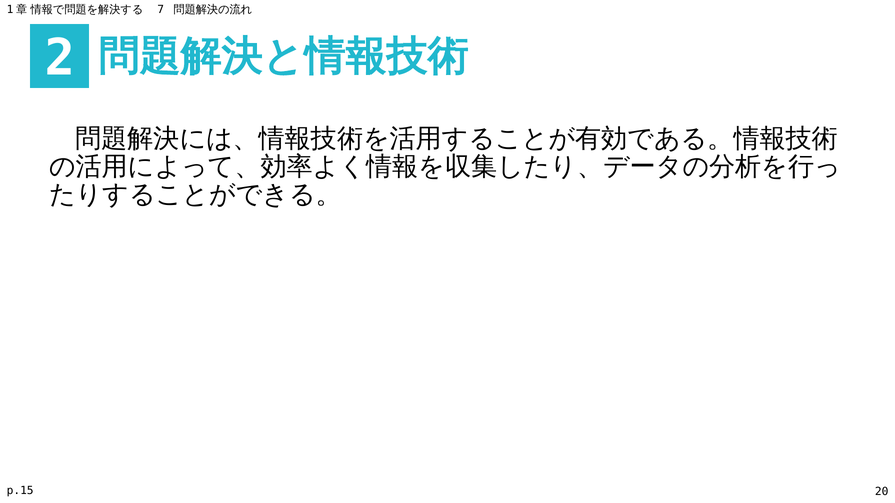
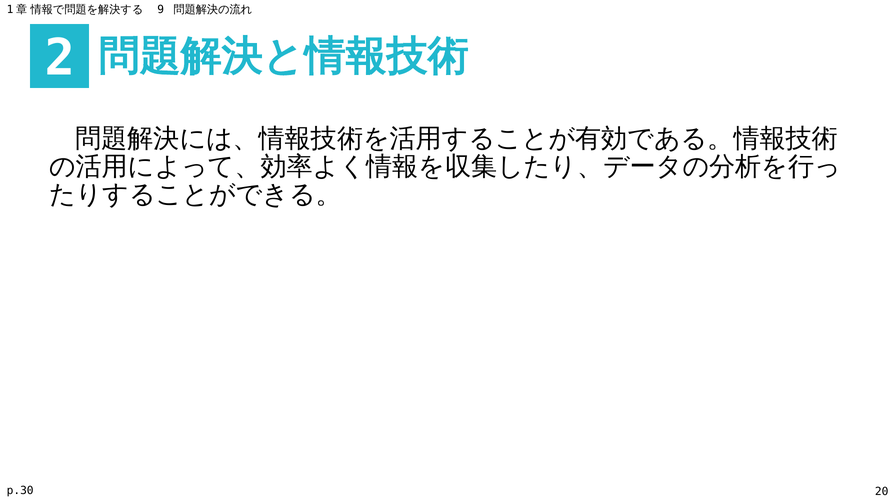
7: 7 -> 9 (161, 9)
p.15: p.15 -> p.30 (20, 491)
